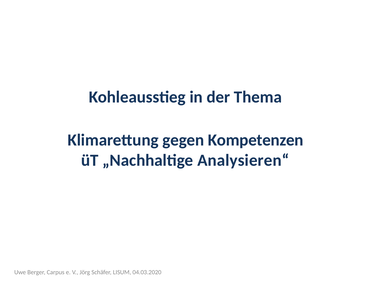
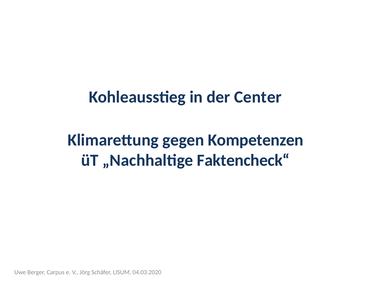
Thema: Thema -> Center (258, 97)
Analysieren“: Analysieren“ -> Faktencheck“ (243, 160)
